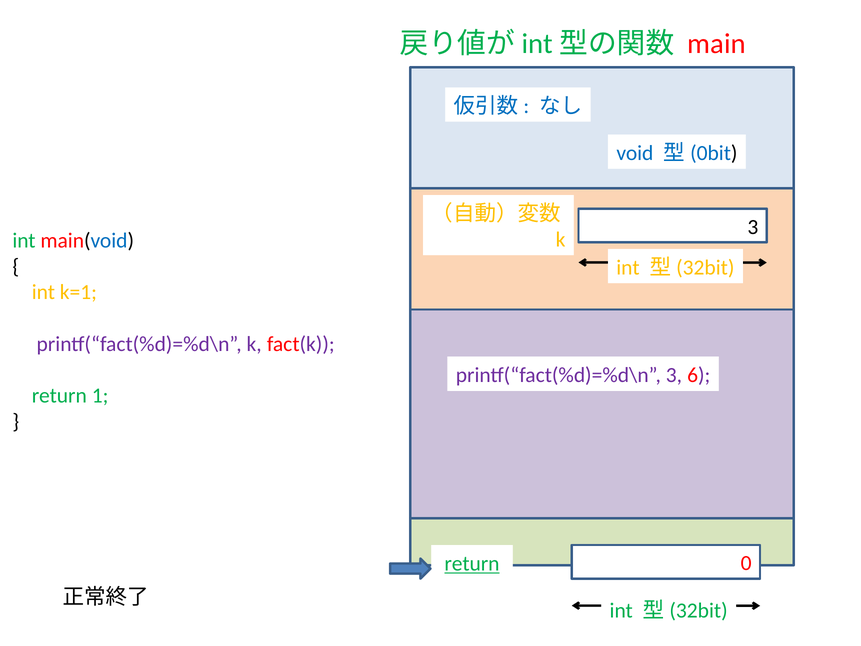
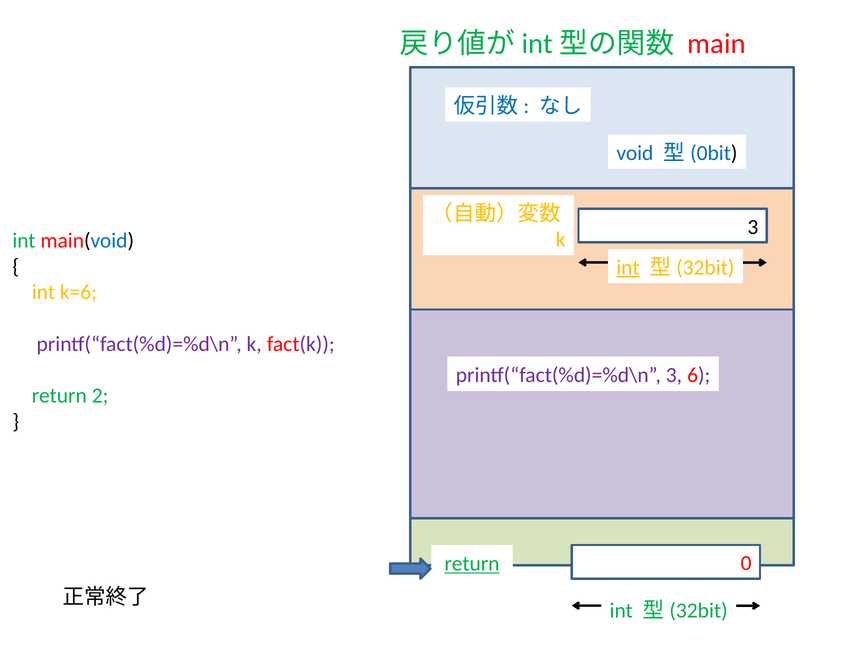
int underline: none -> present (628, 268)
k=1: k=1 -> k=6 (78, 292)
1: 1 -> 2 (100, 396)
